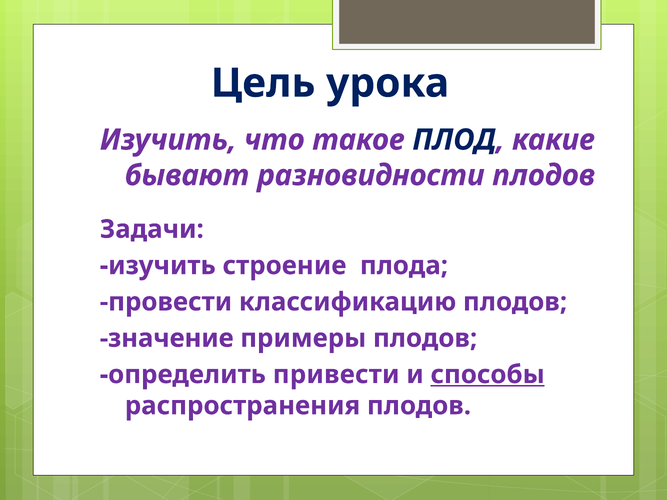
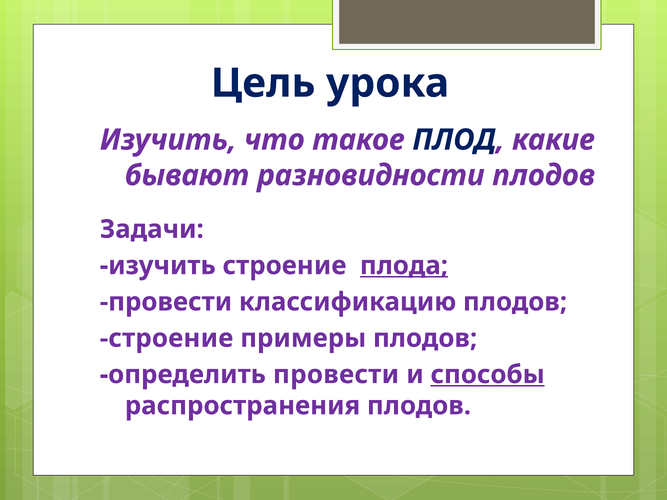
плода underline: none -> present (404, 266)
значение: значение -> строение (167, 338)
определить привести: привести -> провести (336, 375)
